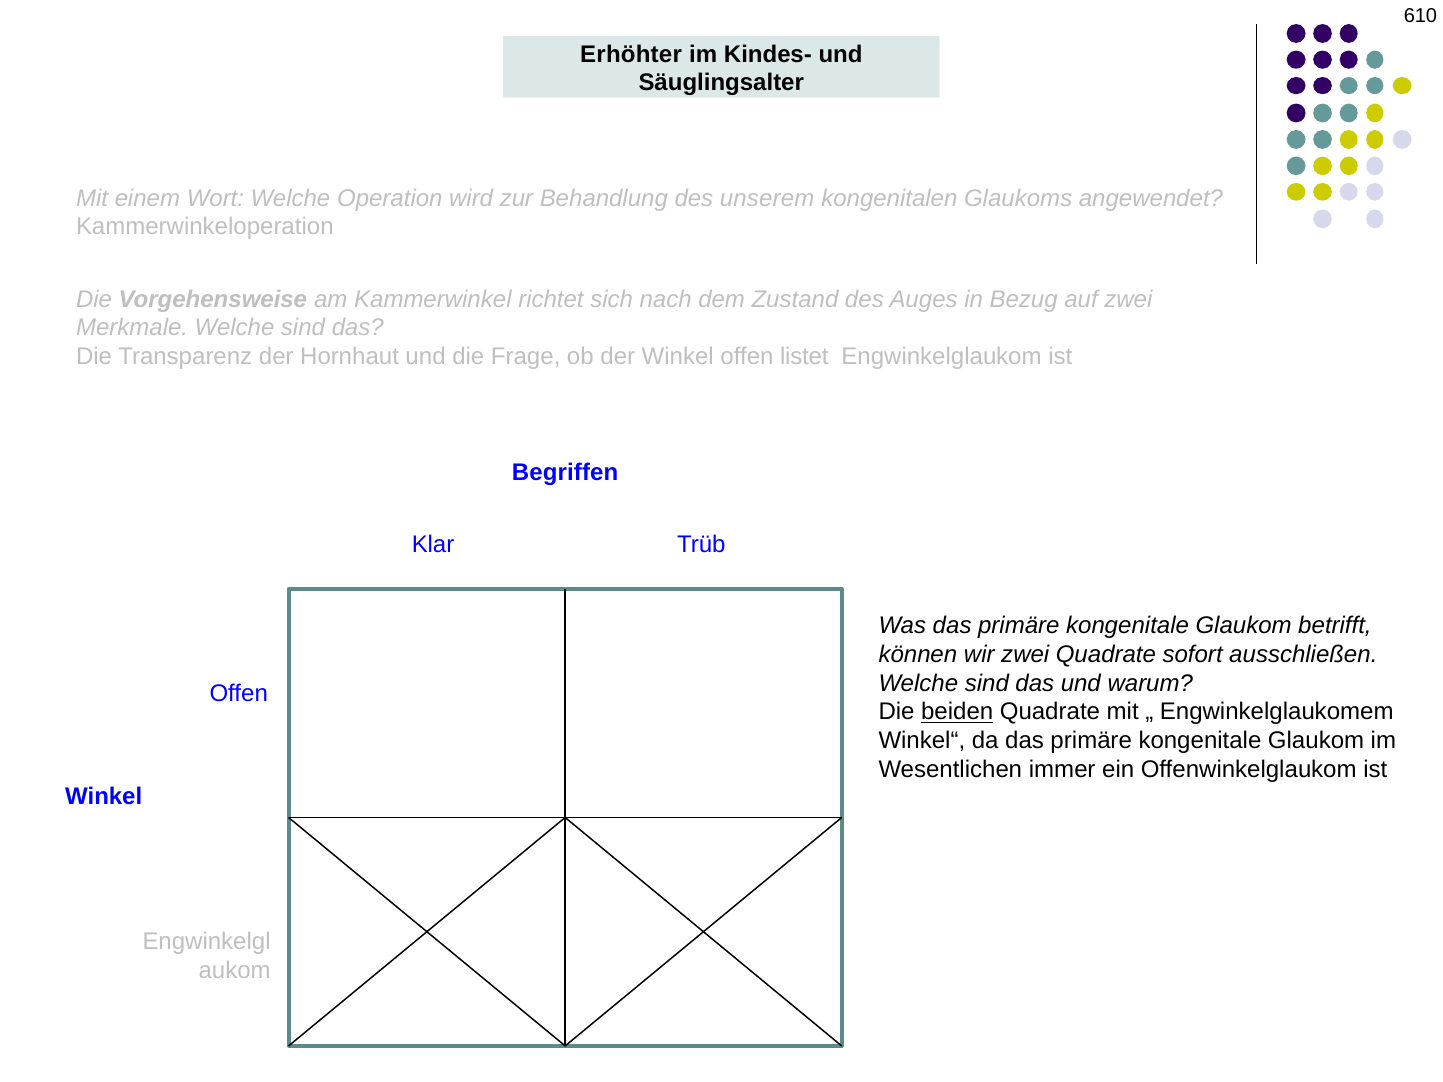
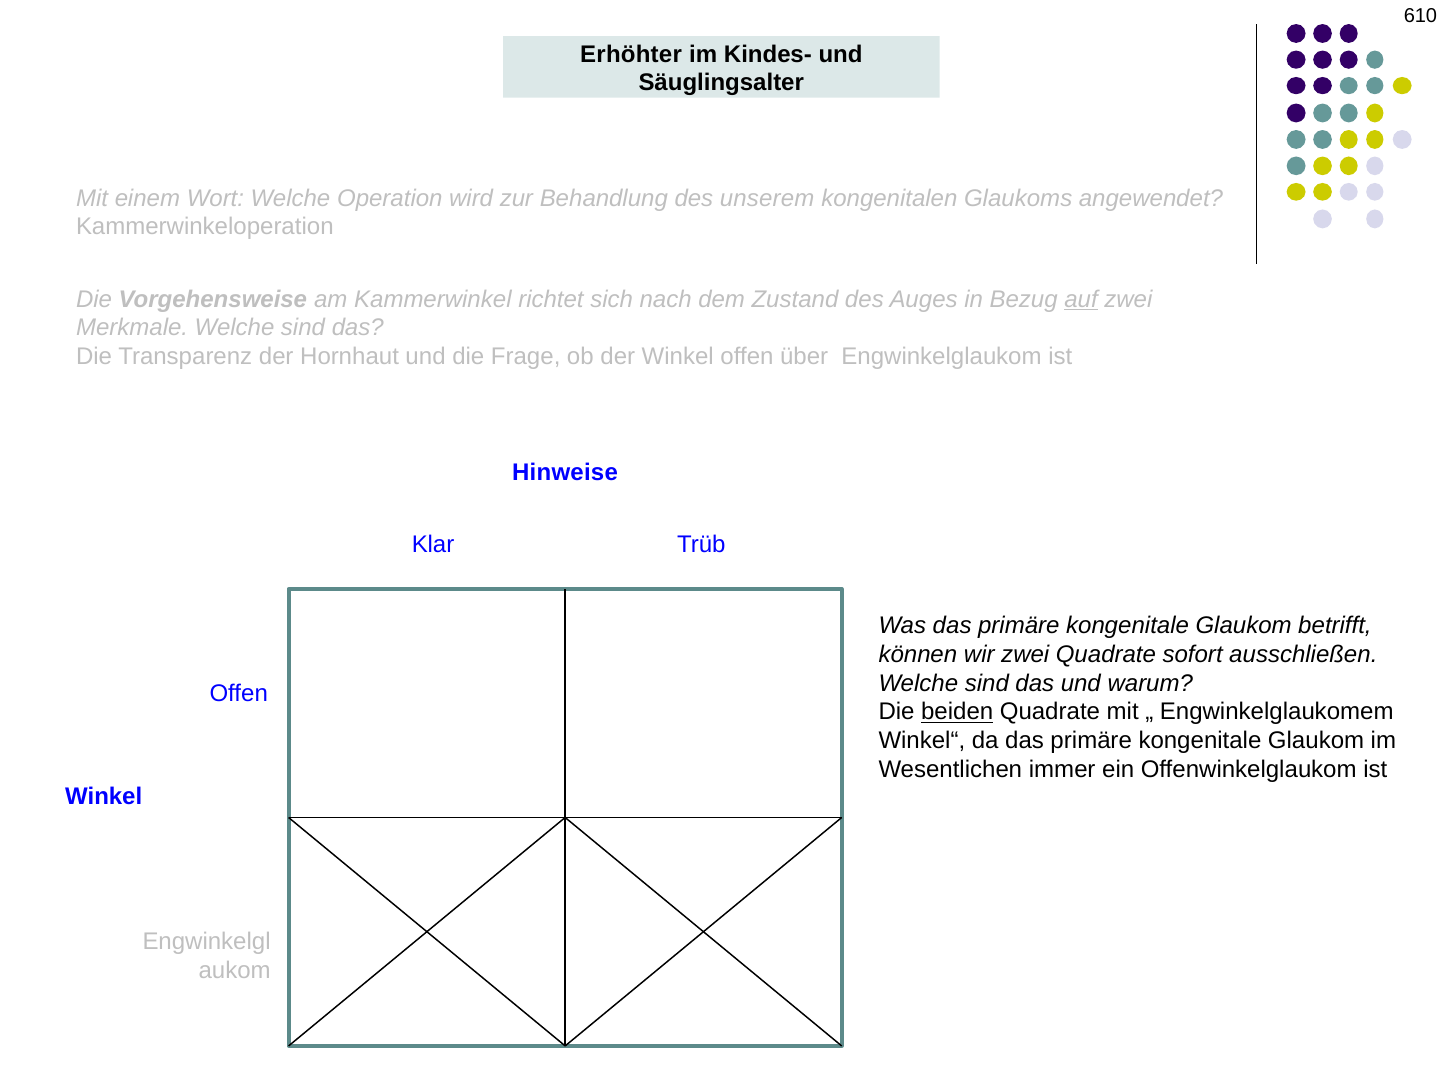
auf underline: none -> present (1081, 299)
listet: listet -> über (804, 357)
Begriffen: Begriffen -> Hinweise (565, 472)
